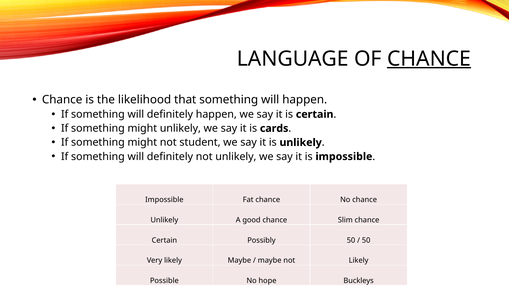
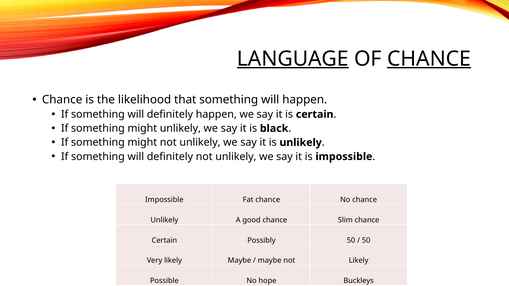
LANGUAGE underline: none -> present (293, 59)
cards: cards -> black (274, 129)
might not student: student -> unlikely (200, 143)
